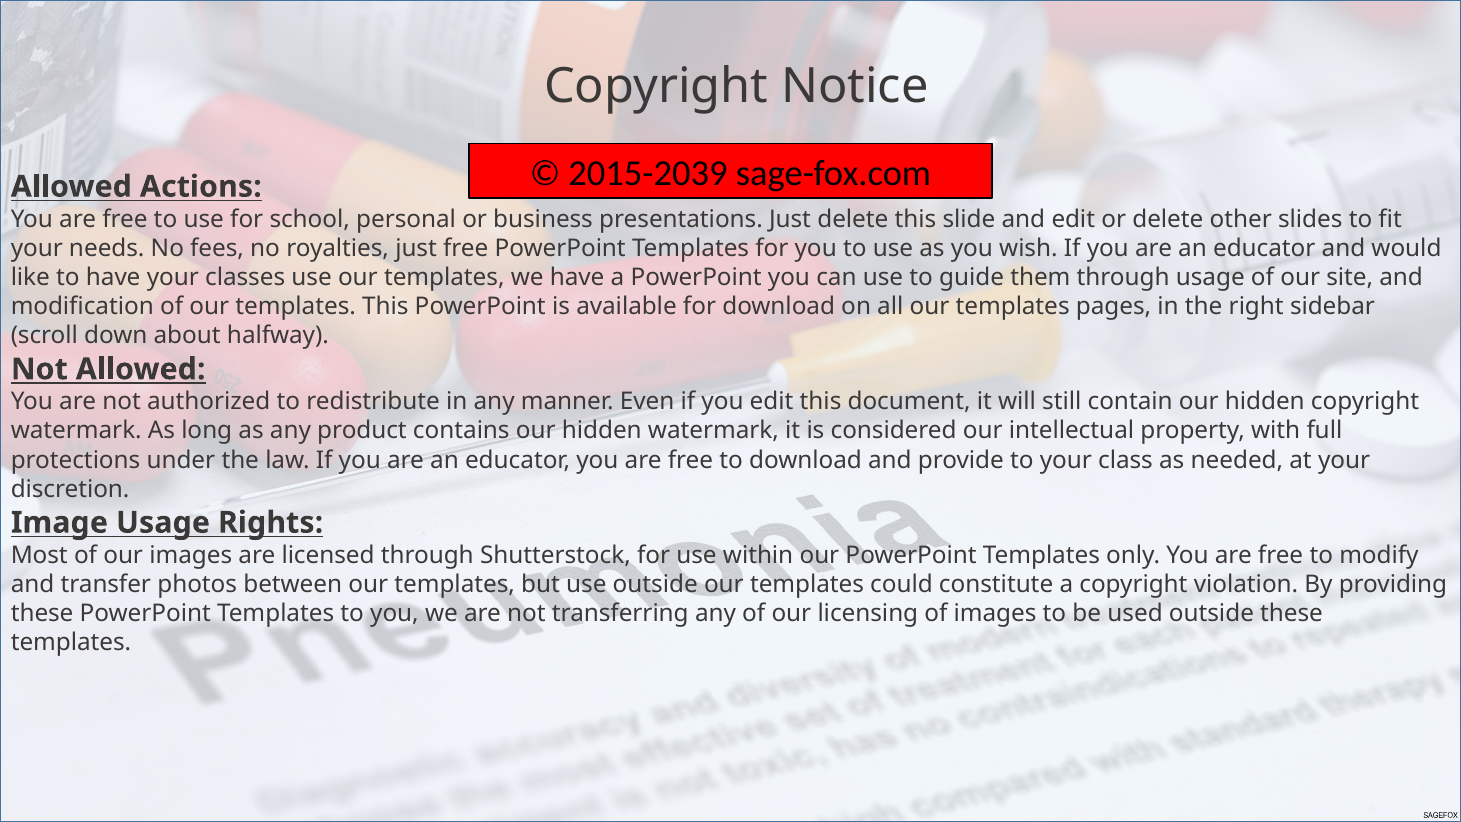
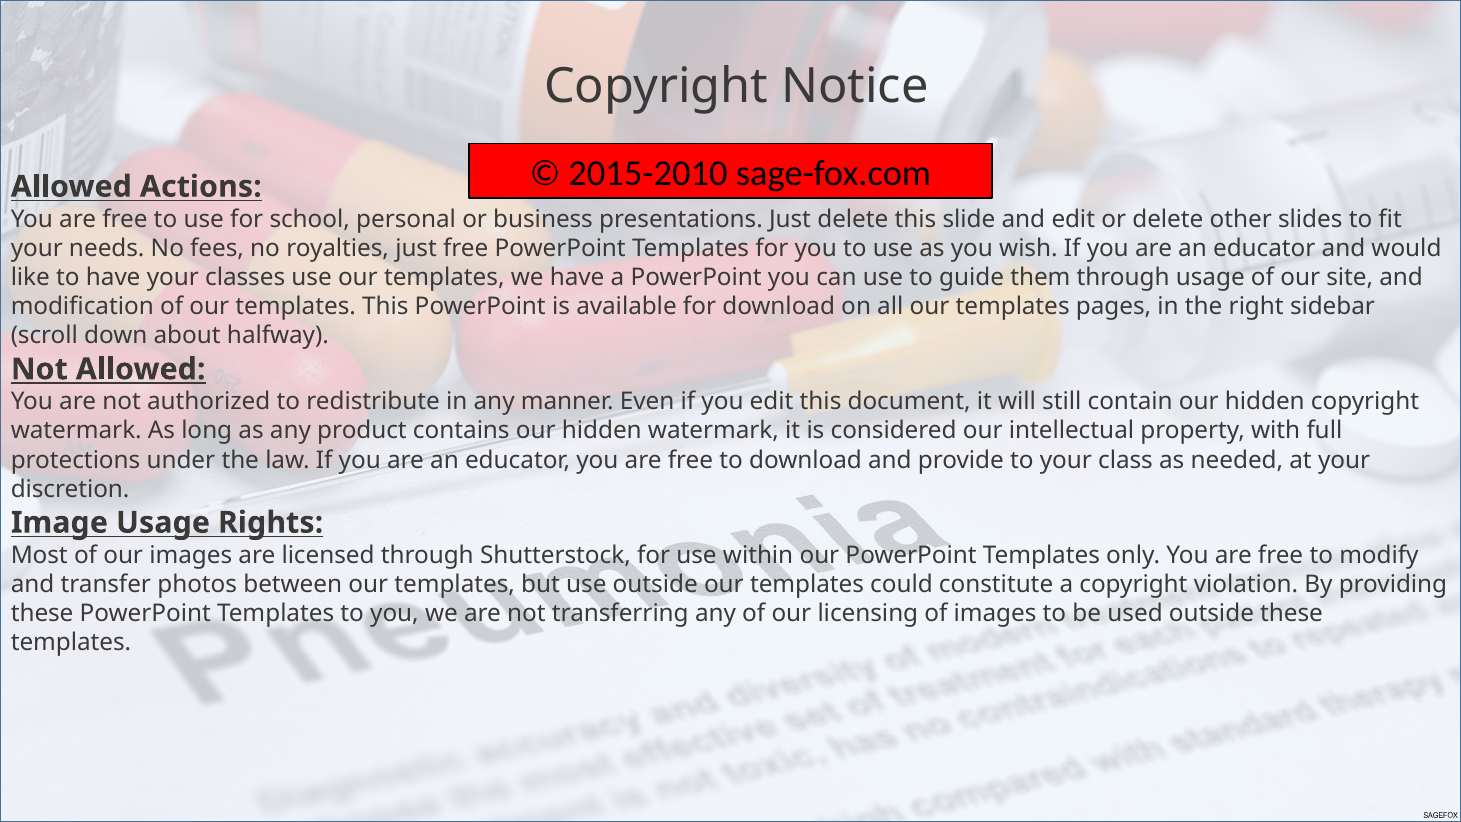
2015-2039: 2015-2039 -> 2015-2010 (648, 173)
